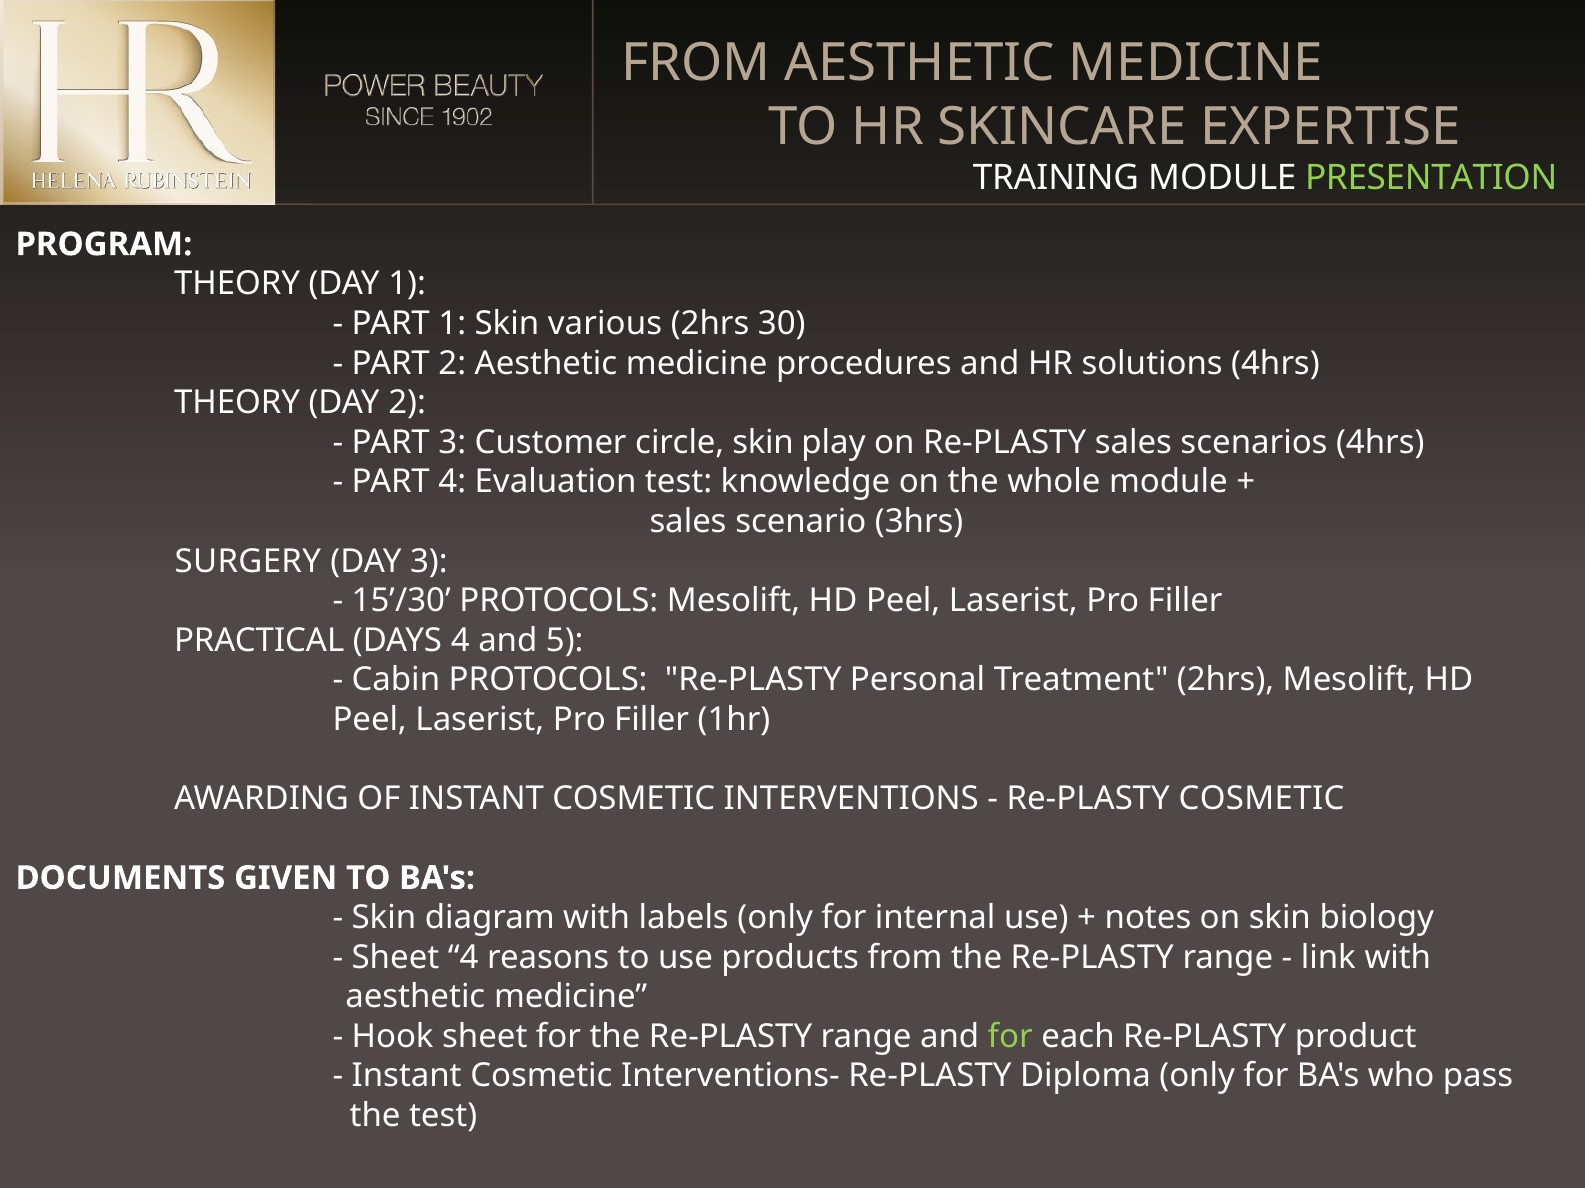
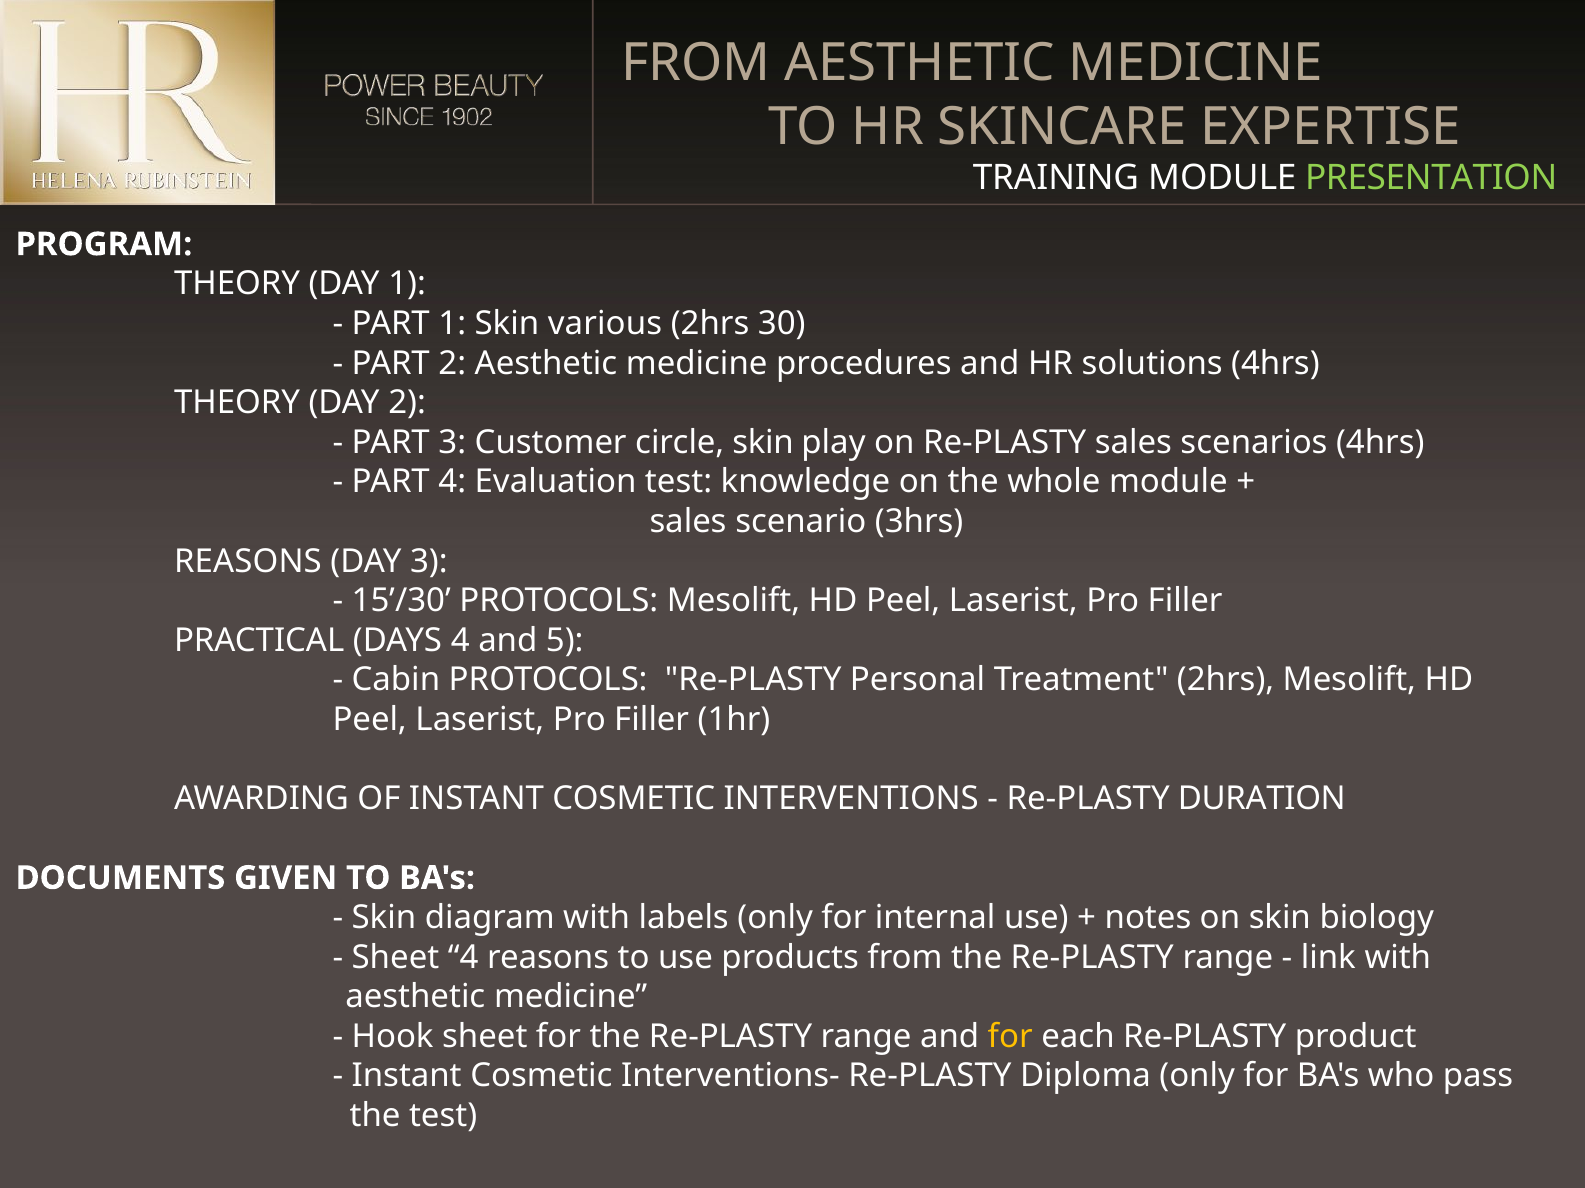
SURGERY: SURGERY -> REASONS (248, 562)
Re-PLASTY COSMETIC: COSMETIC -> DURATION (1262, 799)
for colour: light green -> yellow (1010, 1037)
